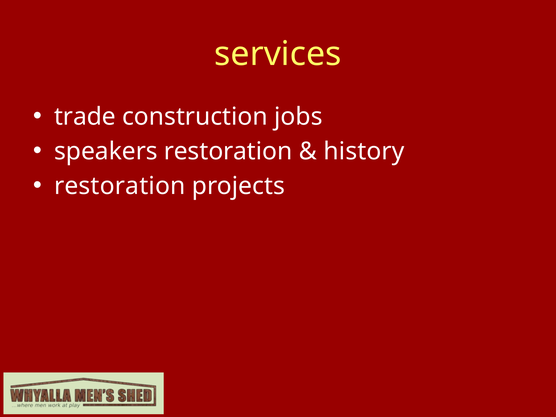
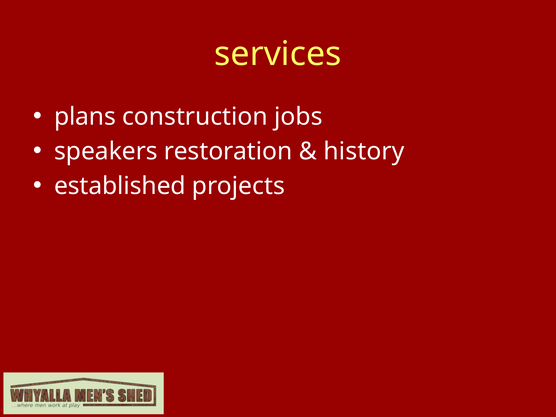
trade: trade -> plans (85, 117)
restoration: restoration -> established (120, 186)
